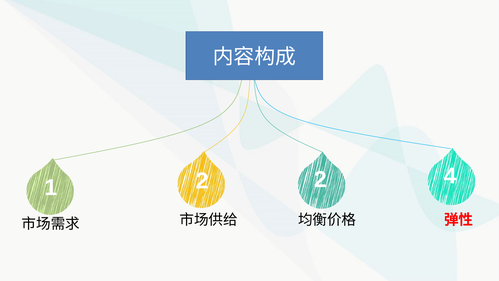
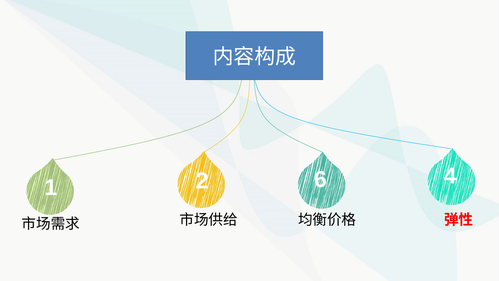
2 2: 2 -> 6 (320, 179)
